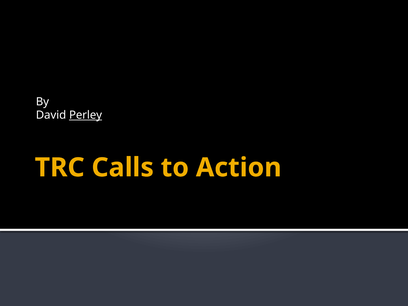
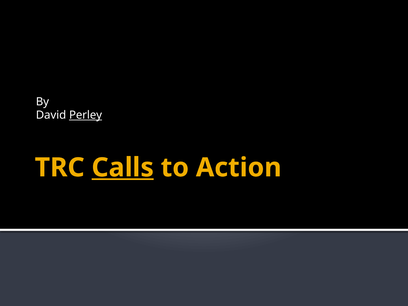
Calls underline: none -> present (123, 168)
